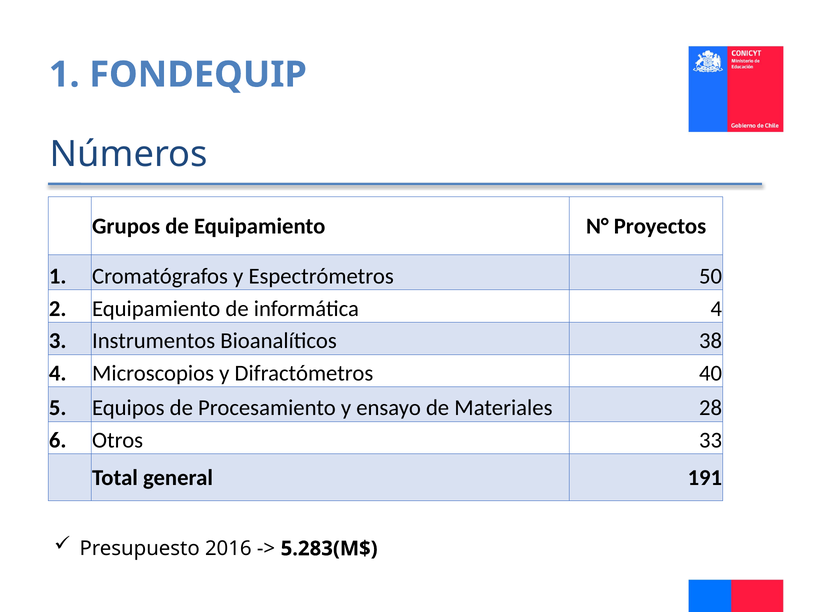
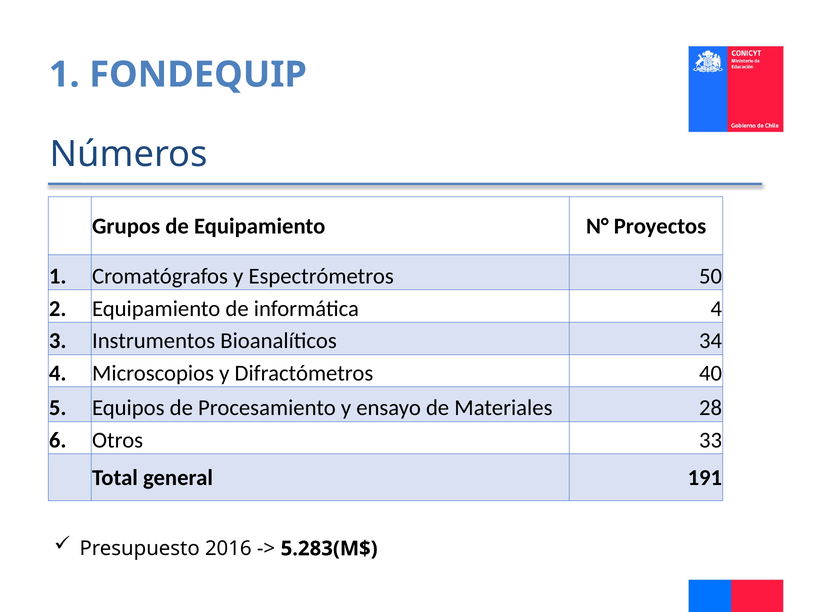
38: 38 -> 34 (711, 341)
